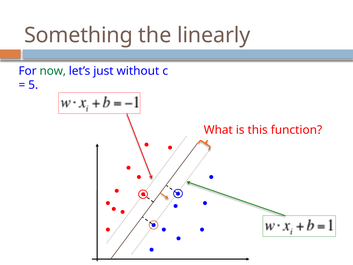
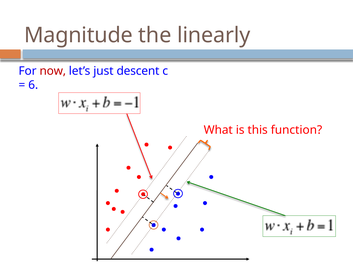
Something: Something -> Magnitude (78, 35)
now colour: green -> red (53, 71)
without: without -> descent (138, 71)
5: 5 -> 6 (33, 85)
